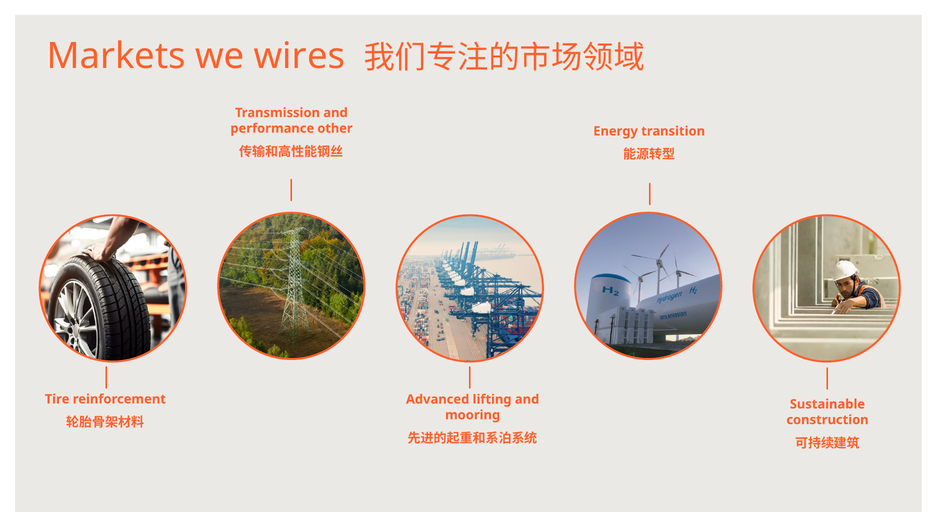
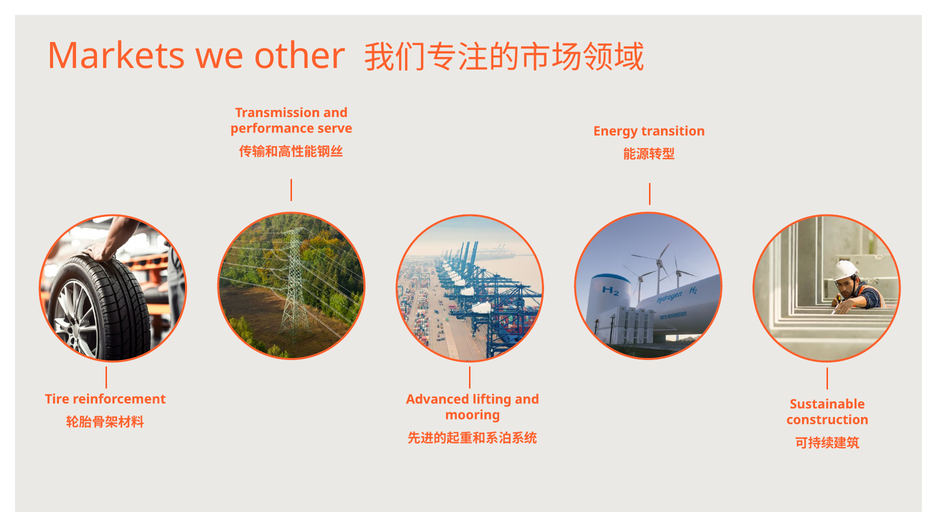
wires: wires -> other (300, 56)
other: other -> serve (335, 128)
